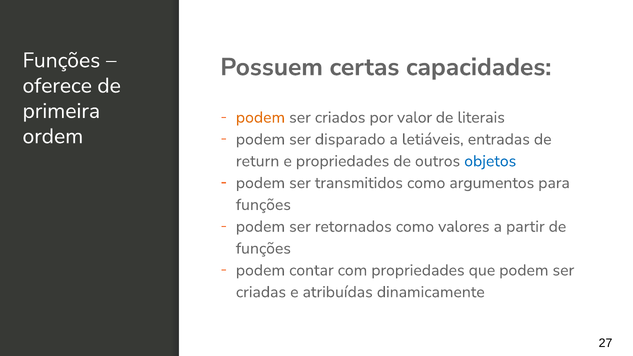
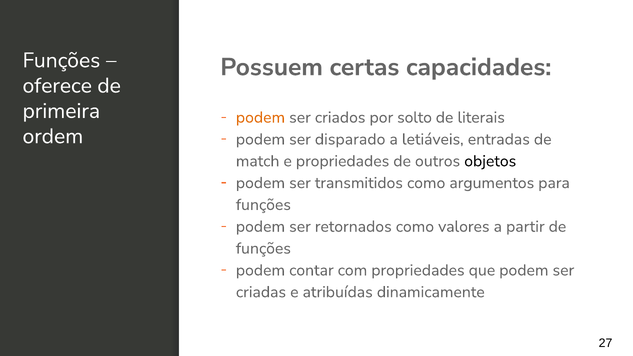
valor: valor -> solto (415, 117)
return: return -> match (258, 161)
objetos colour: blue -> black (490, 161)
